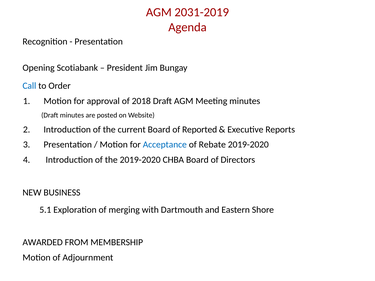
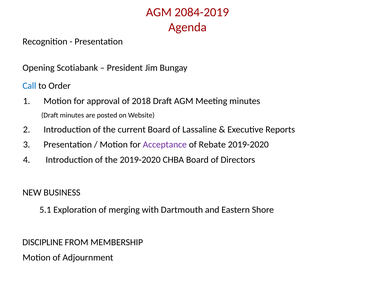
2031-2019: 2031-2019 -> 2084-2019 (202, 12)
Reported: Reported -> Lassaline (200, 130)
Acceptance colour: blue -> purple (165, 145)
AWARDED: AWARDED -> DISCIPLINE (43, 243)
